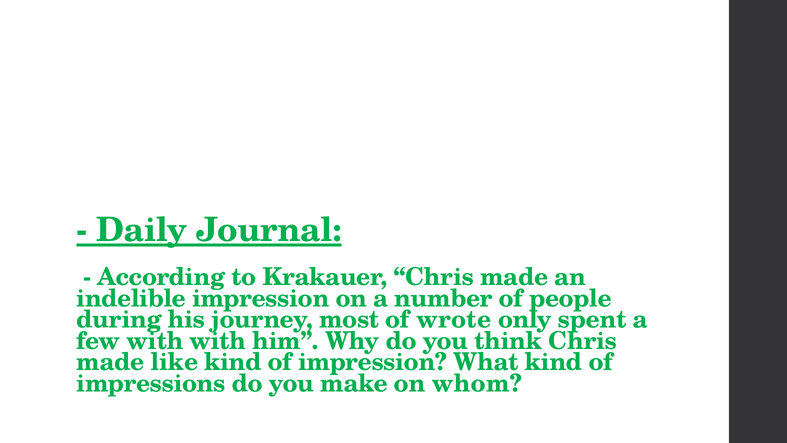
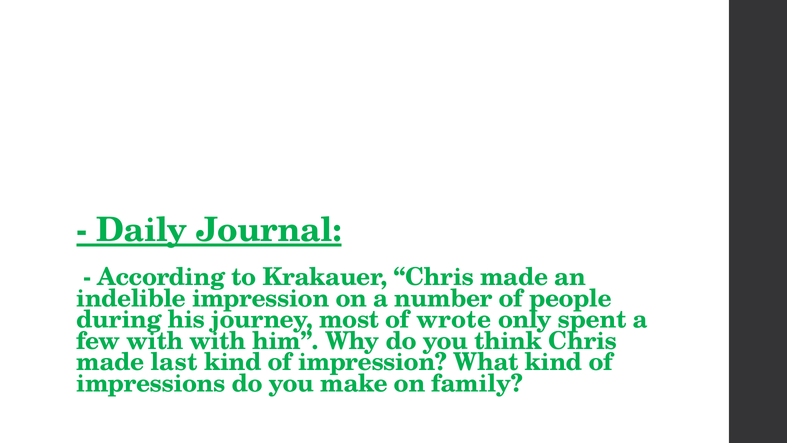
like: like -> last (174, 362)
whom: whom -> family (477, 383)
